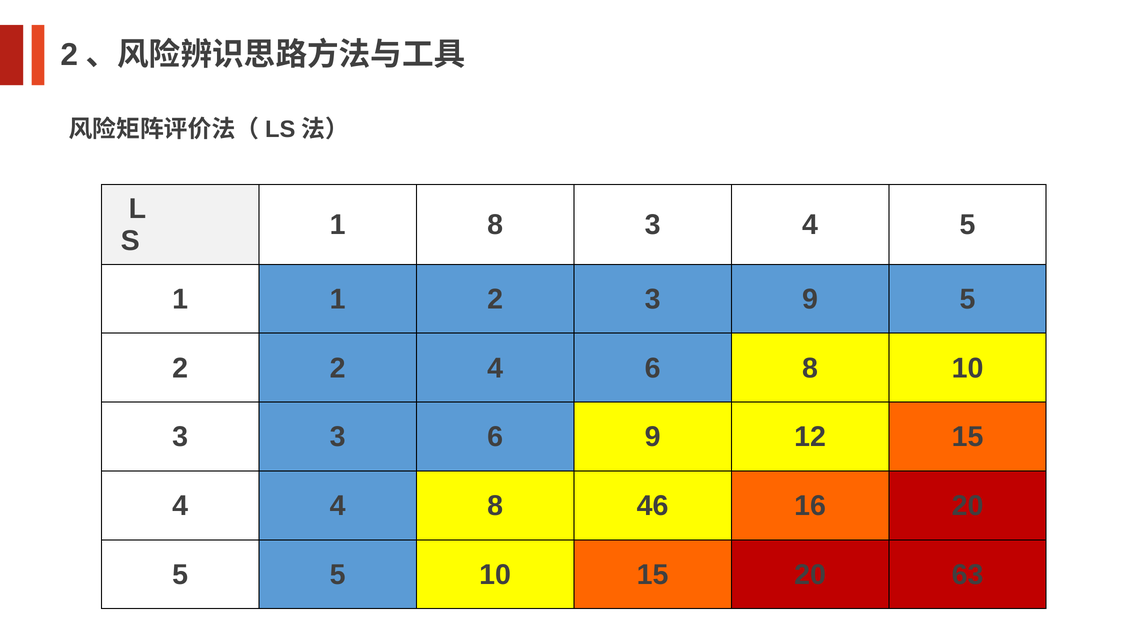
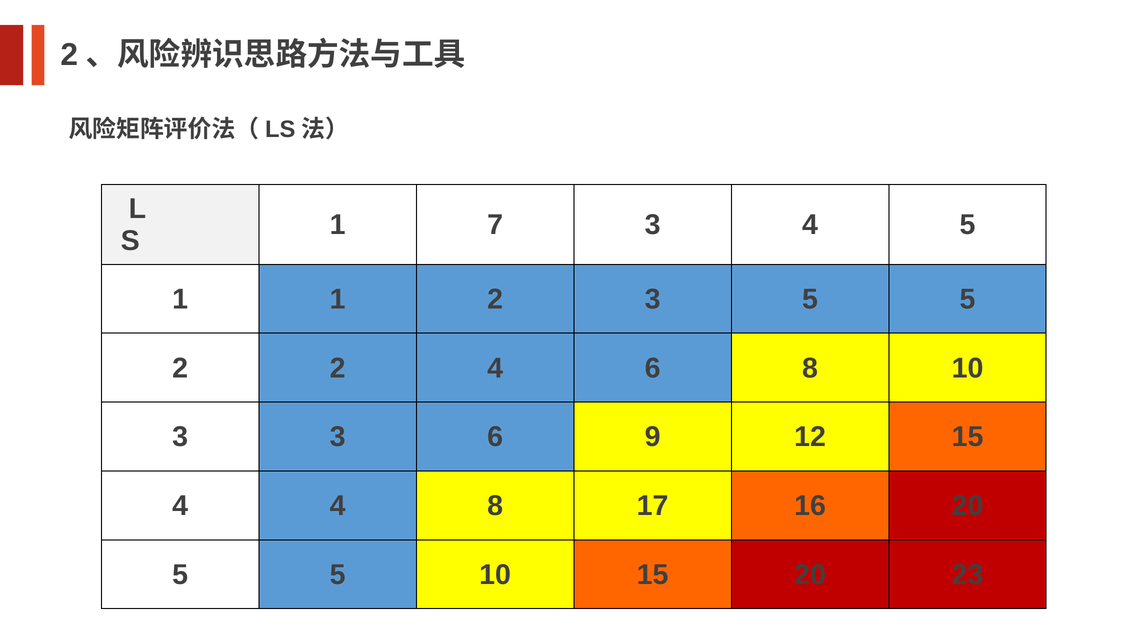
1 8: 8 -> 7 (495, 225)
3 9: 9 -> 5 (810, 299)
46: 46 -> 17 (653, 505)
63: 63 -> 23 (968, 574)
